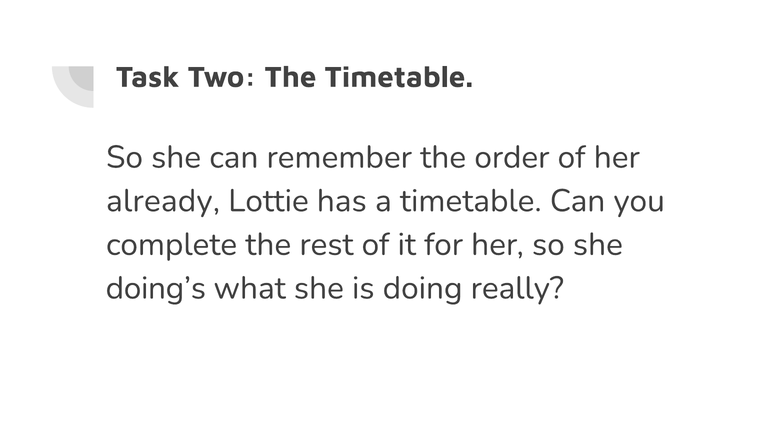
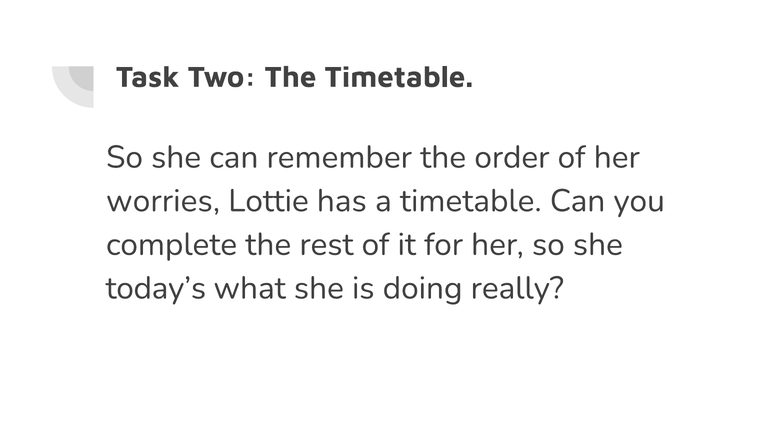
already: already -> worries (163, 201)
doing’s: doing’s -> today’s (156, 288)
